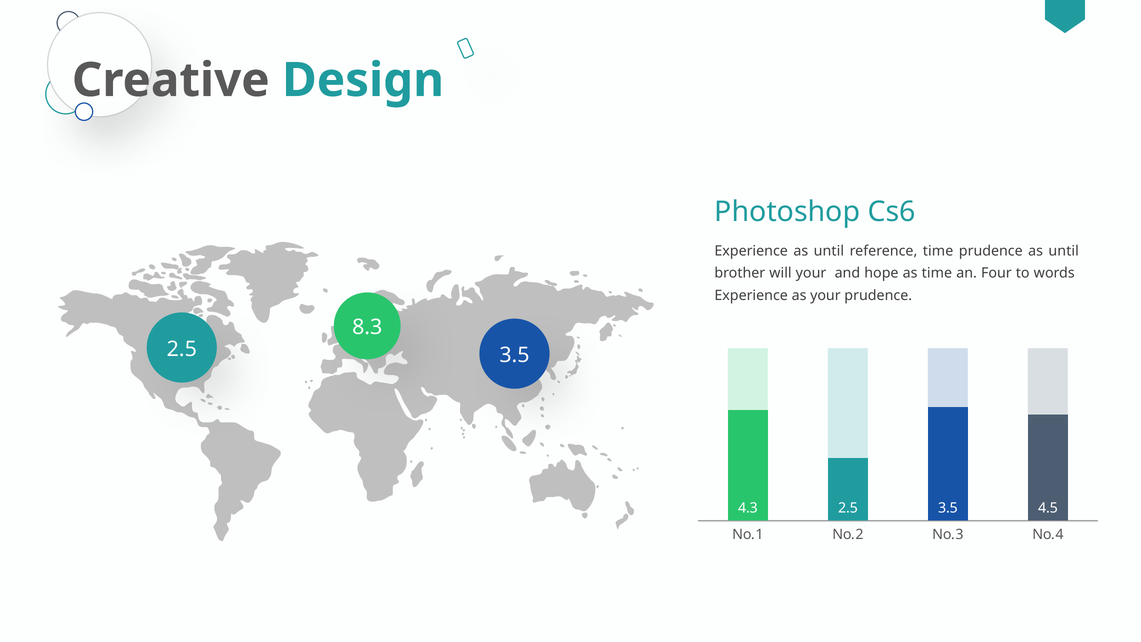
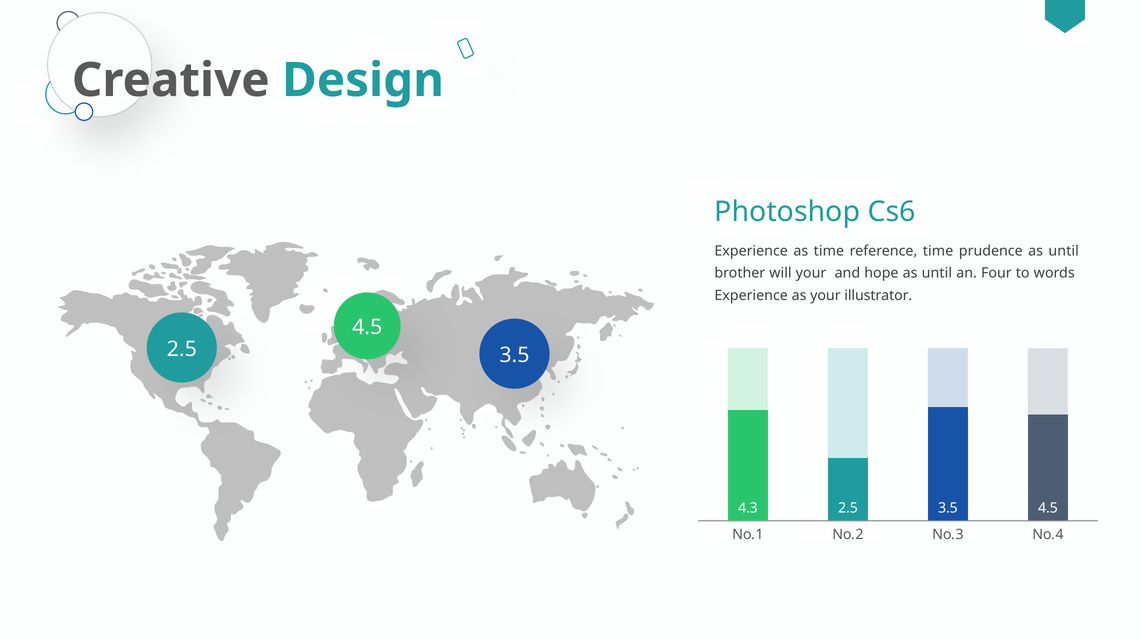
Experience as until: until -> time (829, 251)
hope as time: time -> until (937, 273)
your prudence: prudence -> illustrator (878, 295)
8.3: 8.3 -> 4.5 (367, 327)
